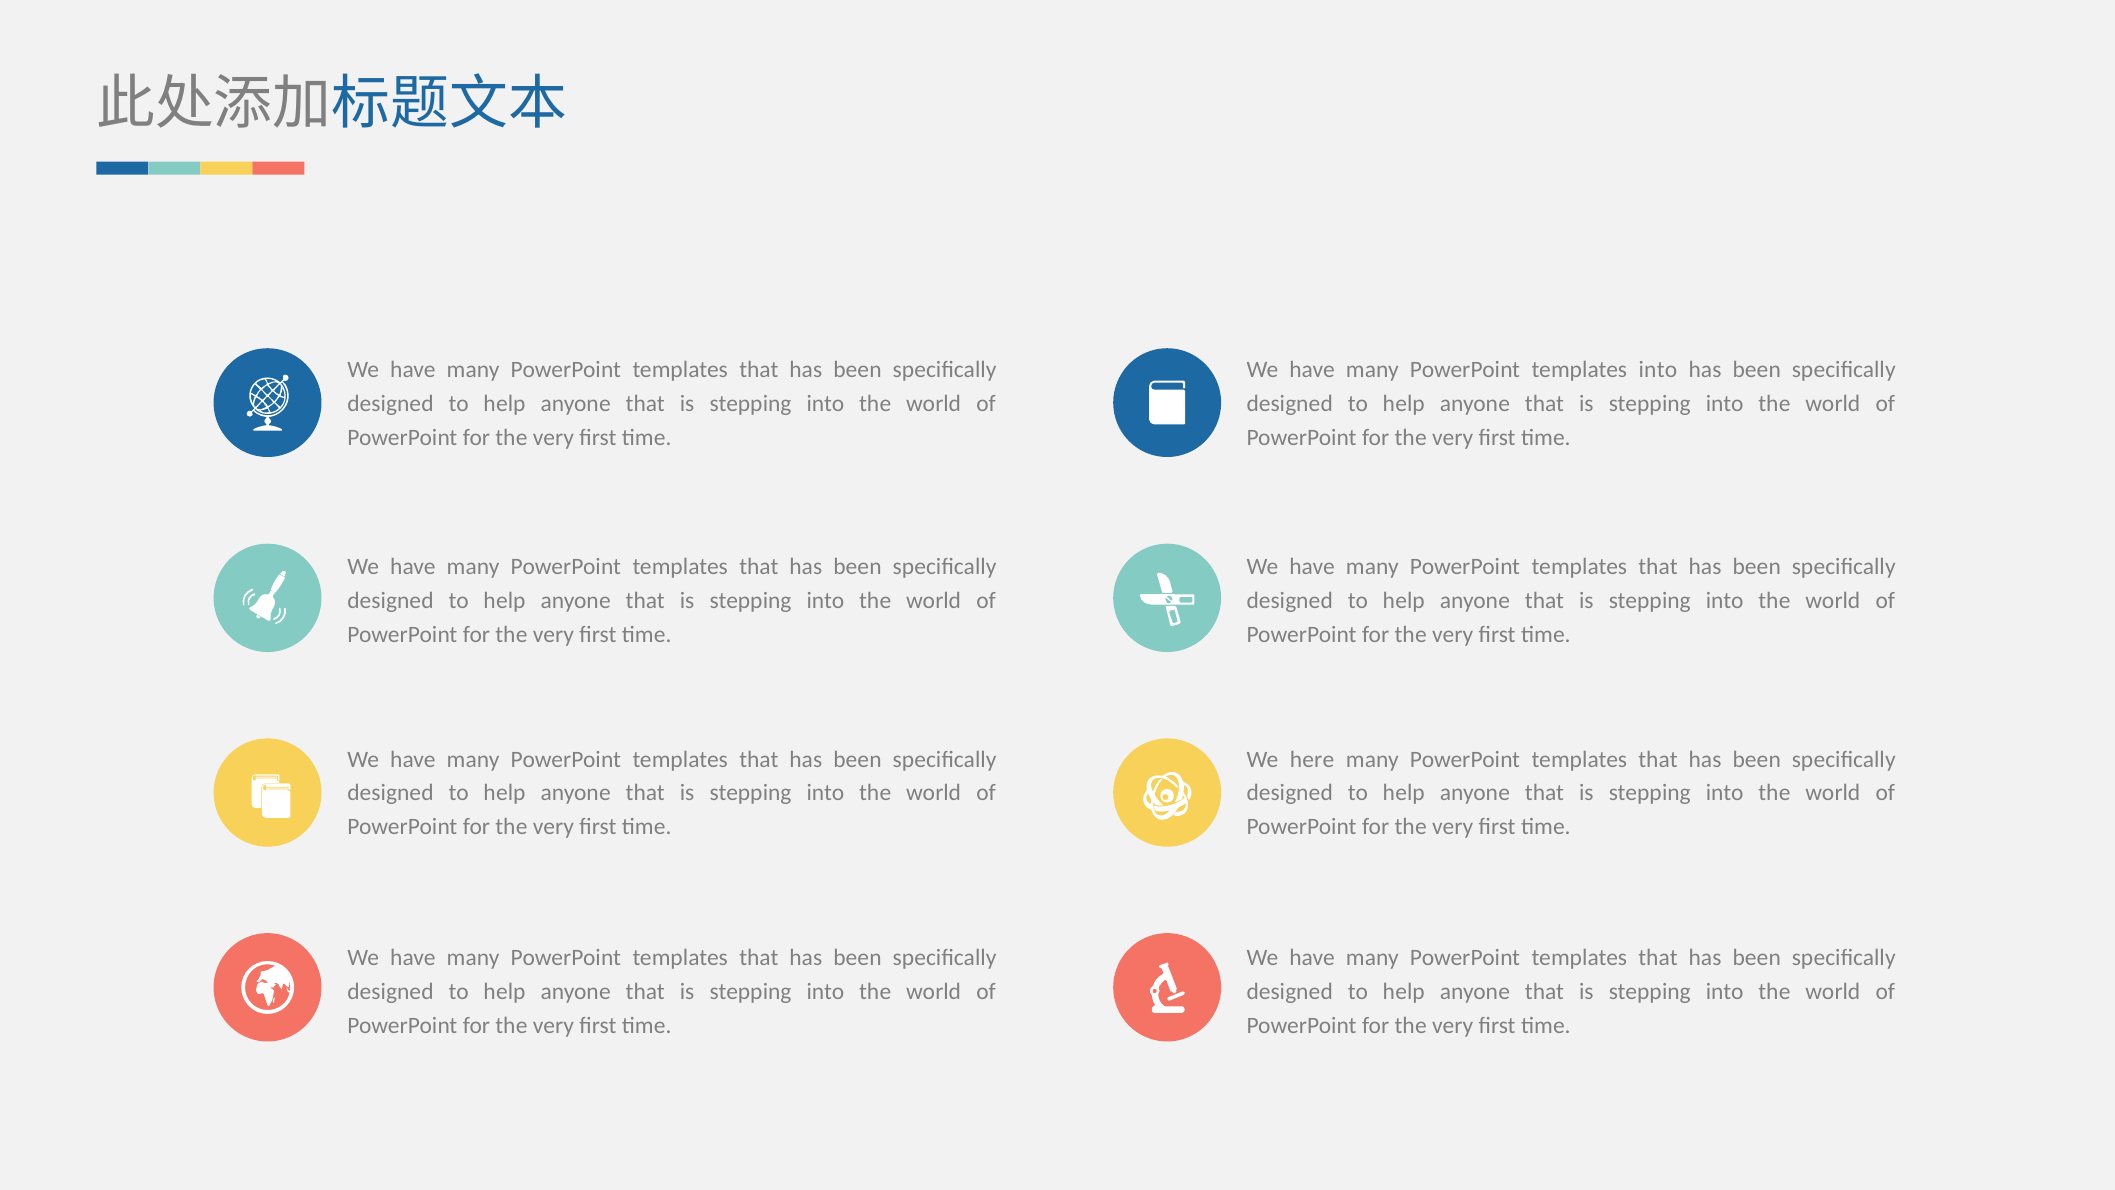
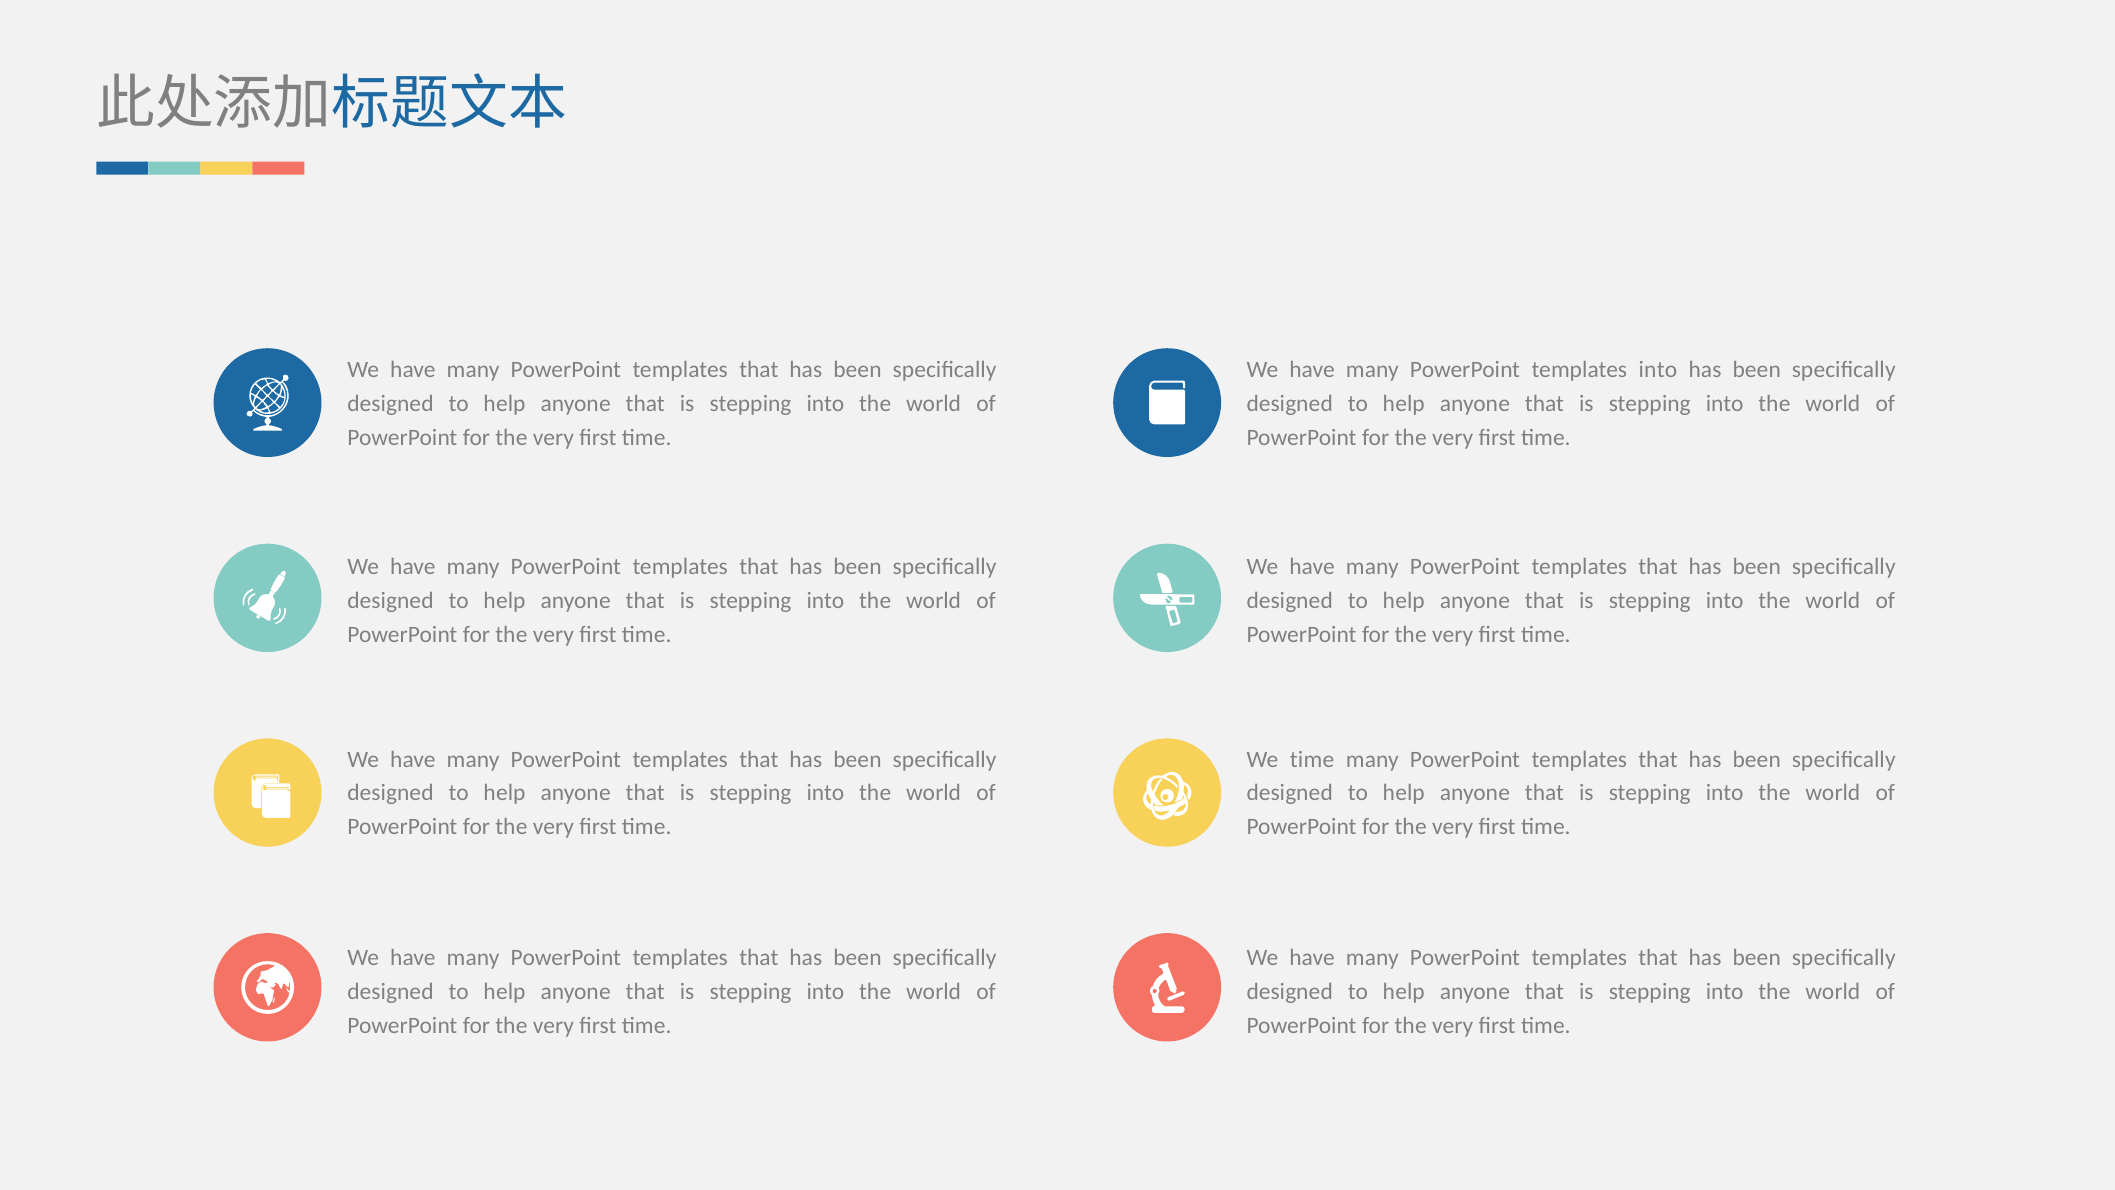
We here: here -> time (1312, 759)
